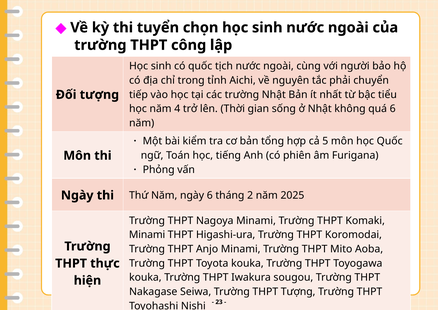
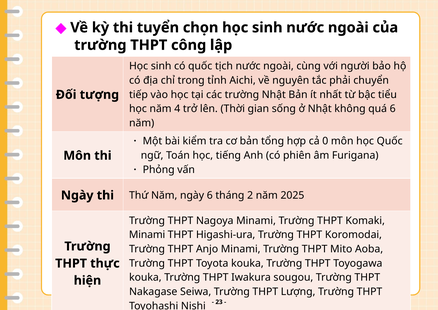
5: 5 -> 0 (325, 141)
THPT Tượng: Tượng -> Lượng (298, 292)
